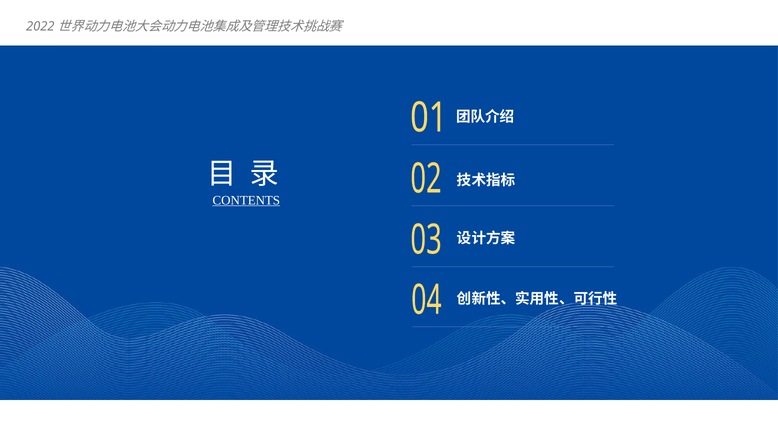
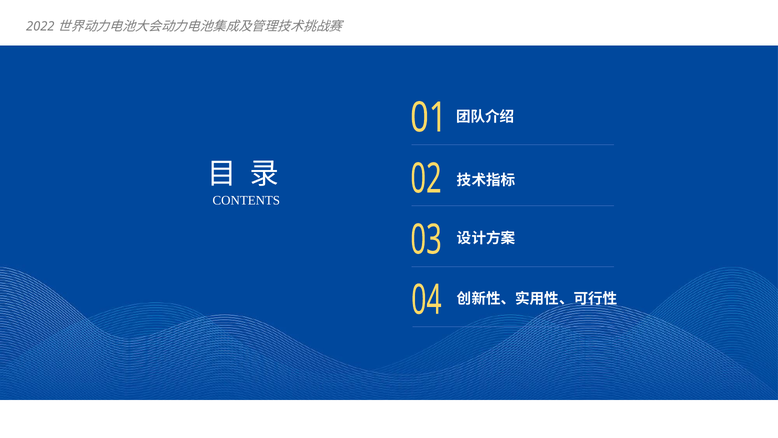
CONTENTS underline: present -> none (246, 200)
